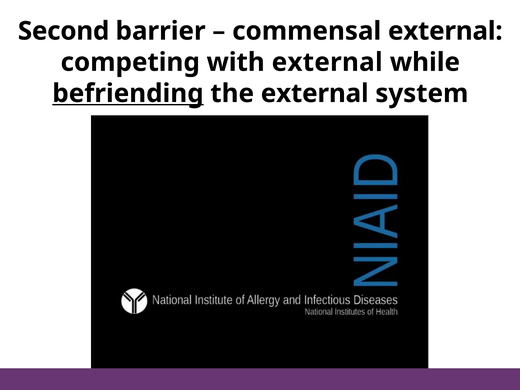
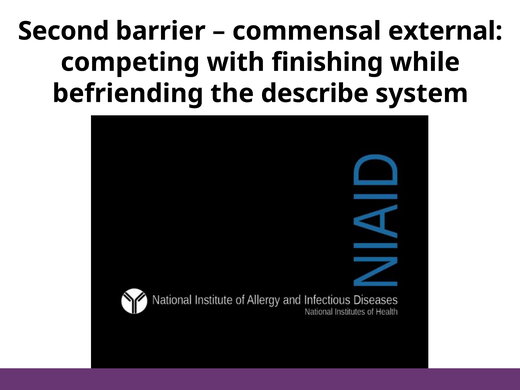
with external: external -> finishing (327, 62)
befriending underline: present -> none (128, 93)
the external: external -> describe (315, 93)
